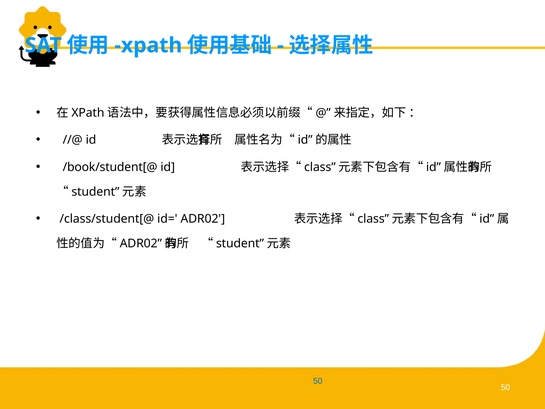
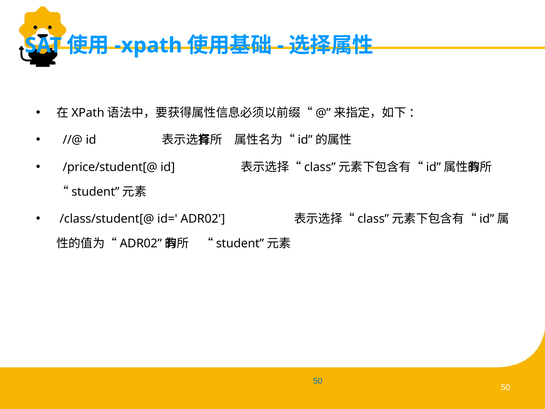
/book/student[@: /book/student[@ -> /price/student[@ (110, 167)
